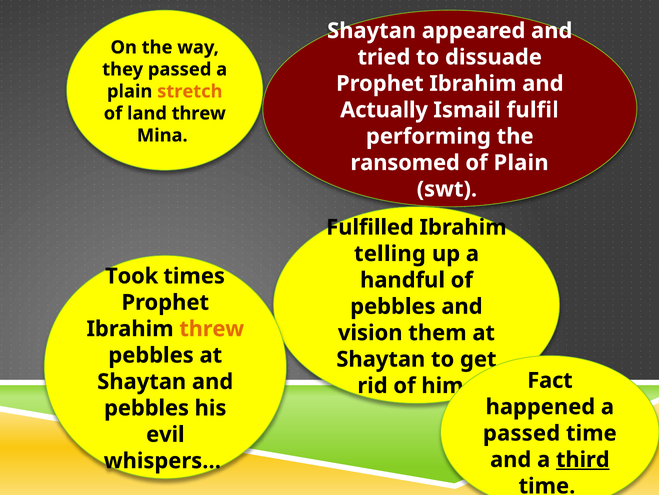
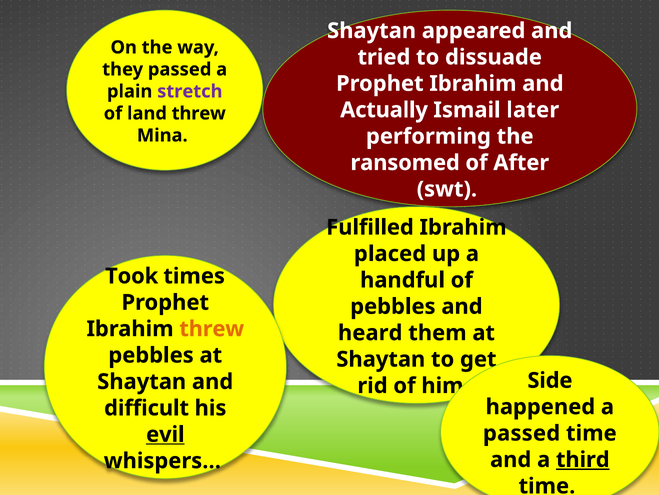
stretch colour: orange -> purple (190, 91)
fulfil: fulfil -> later (533, 110)
of Plain: Plain -> After (521, 163)
telling: telling -> placed (390, 253)
vision: vision -> heard (370, 332)
Fact: Fact -> Side (550, 380)
pebbles: pebbles -> difficult (147, 408)
evil underline: none -> present (165, 434)
